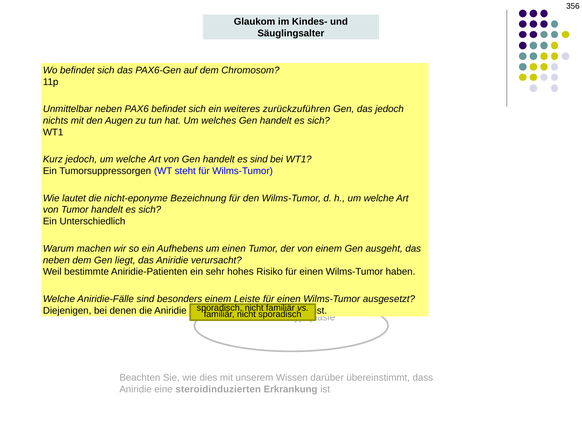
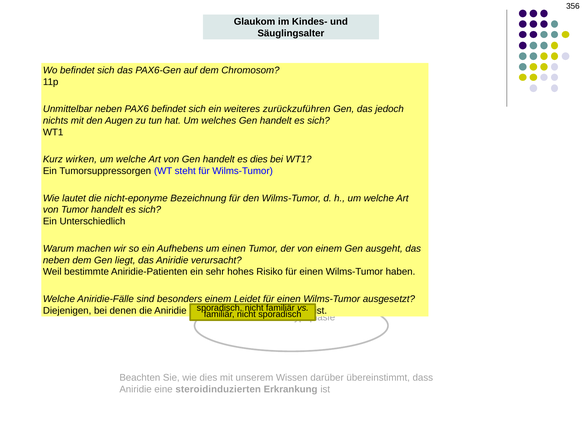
Kurz jedoch: jedoch -> wirken (81, 160)
es sind: sind -> dies (259, 160)
Leiste: Leiste -> Leidet (247, 299)
